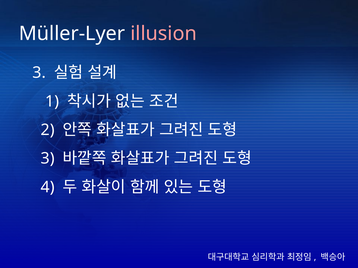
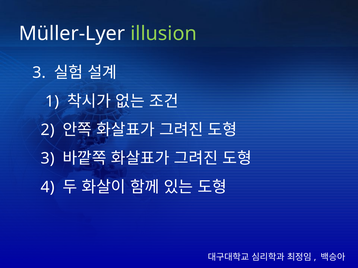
illusion colour: pink -> light green (164, 34)
